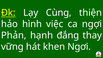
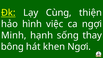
Phản: Phản -> Minh (14, 35)
đắng: đắng -> sống (68, 35)
vững: vững -> bông (12, 47)
